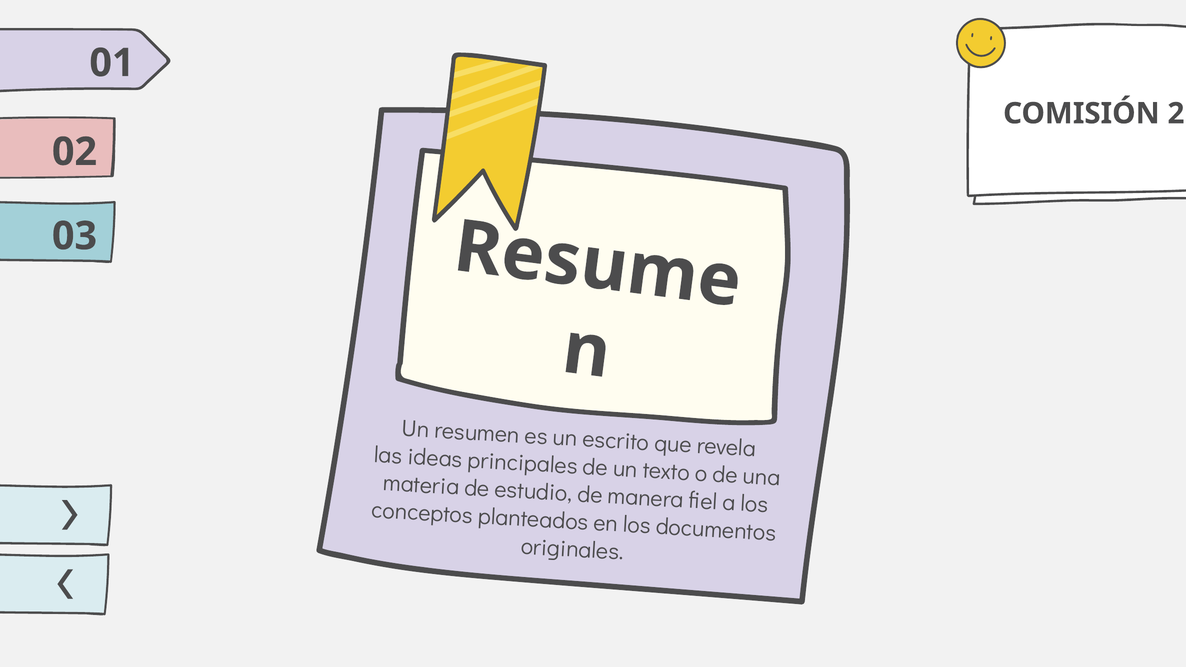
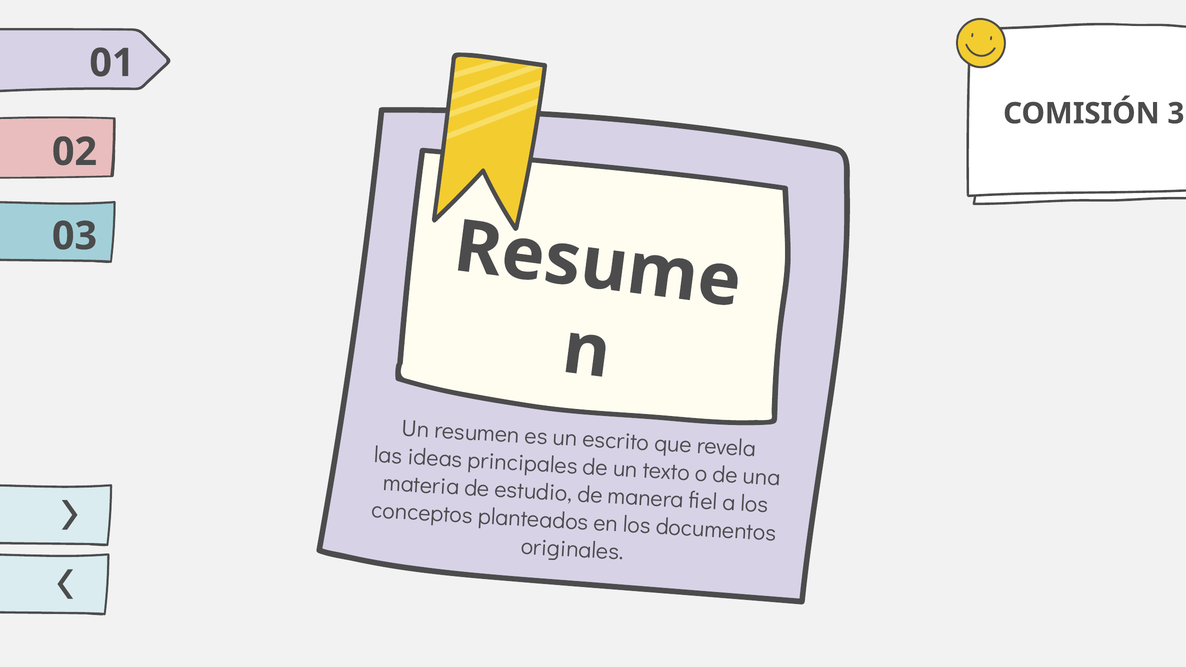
2: 2 -> 3 (1176, 114)
